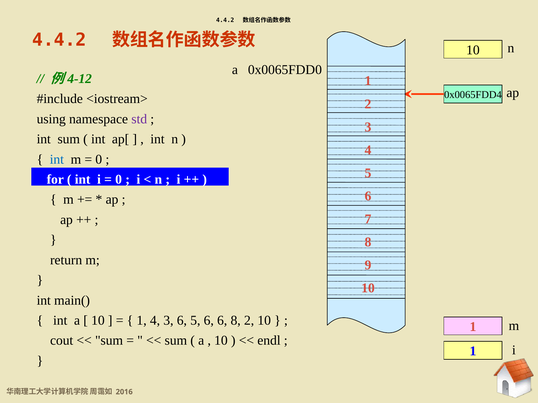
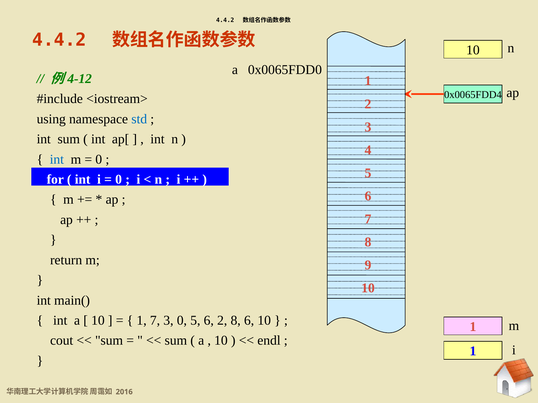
std colour: purple -> blue (139, 119)
1 4: 4 -> 7 (155, 321)
3 6: 6 -> 0 (182, 321)
6 6: 6 -> 2 (222, 321)
8 2: 2 -> 6 (249, 321)
